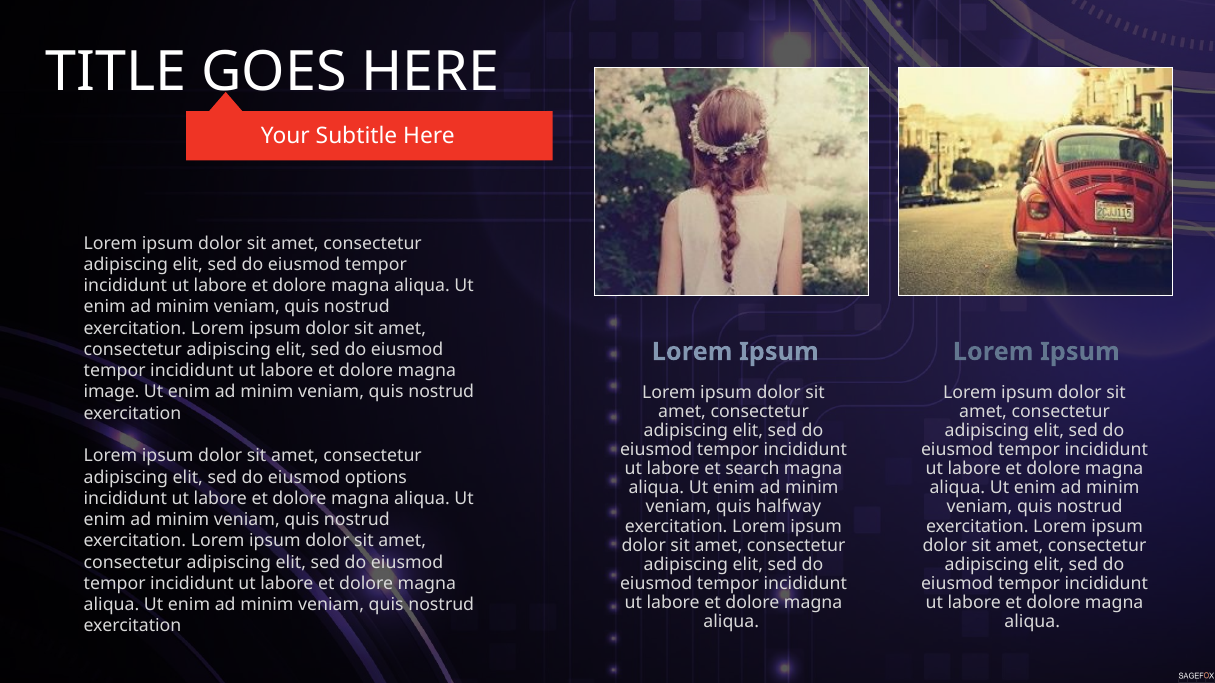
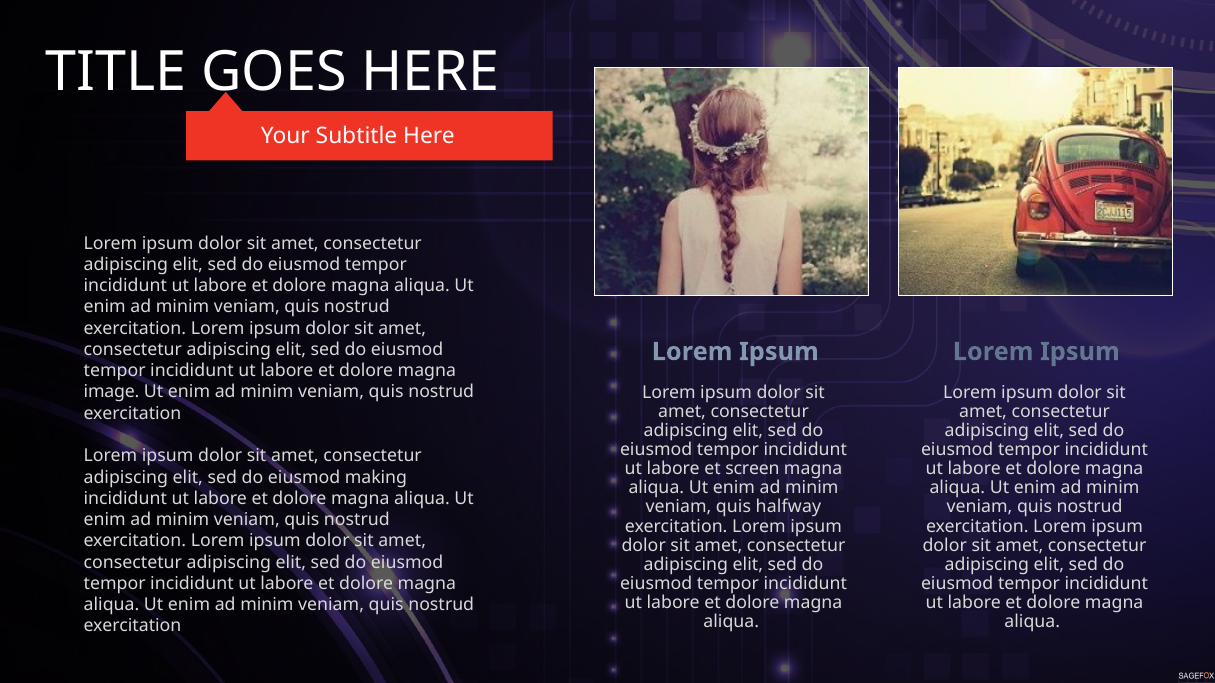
search: search -> screen (752, 469)
options: options -> making (376, 477)
